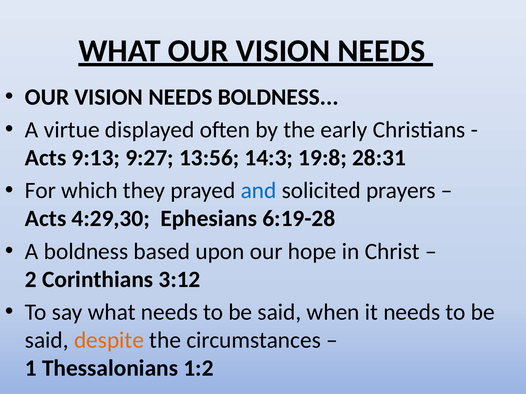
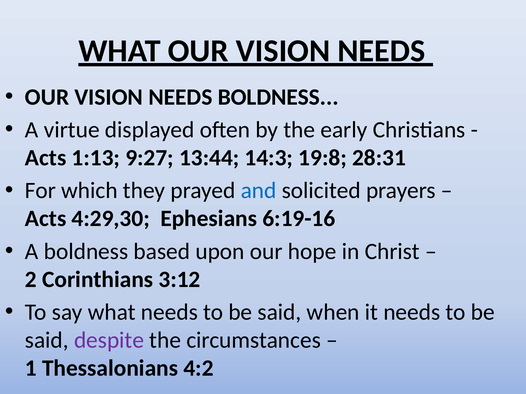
9:13: 9:13 -> 1:13 (96, 158)
13:56: 13:56 -> 13:44 (209, 158)
6:19-28: 6:19-28 -> 6:19-16 (299, 219)
despite colour: orange -> purple (109, 341)
1:2: 1:2 -> 4:2 (199, 369)
